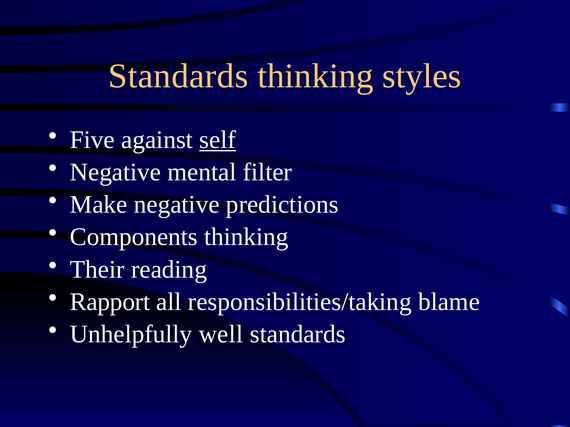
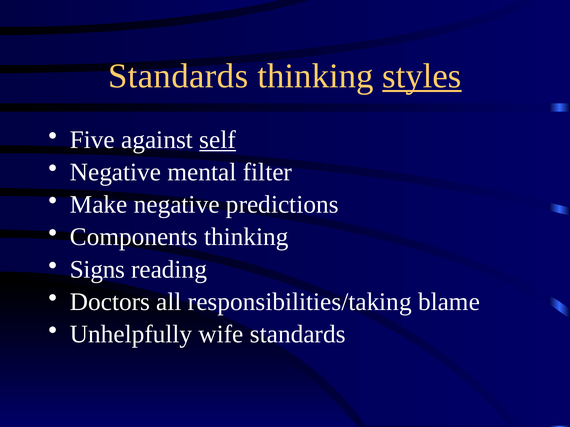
styles underline: none -> present (422, 76)
Their: Their -> Signs (97, 270)
Rapport: Rapport -> Doctors (110, 302)
well: well -> wife (221, 335)
